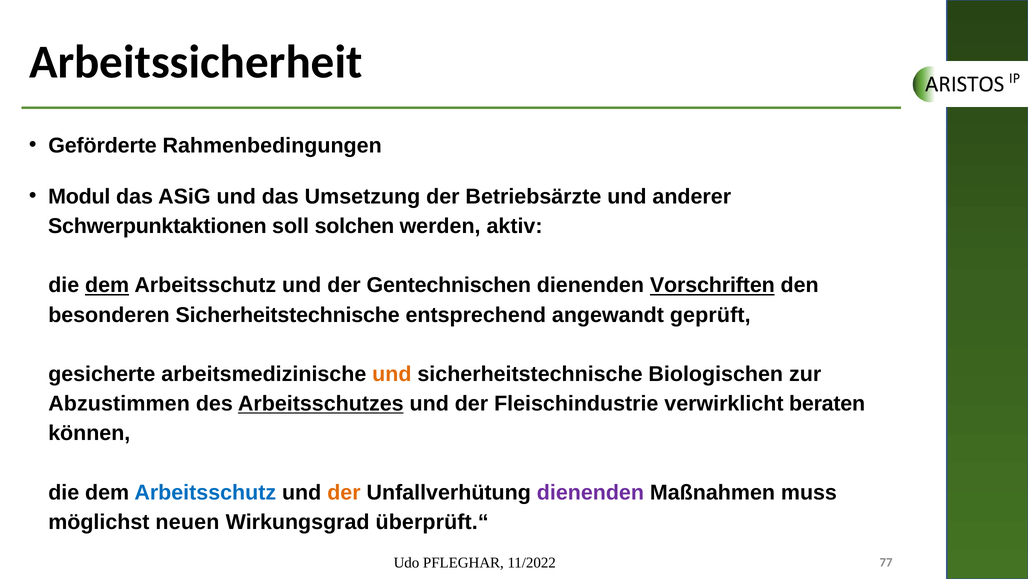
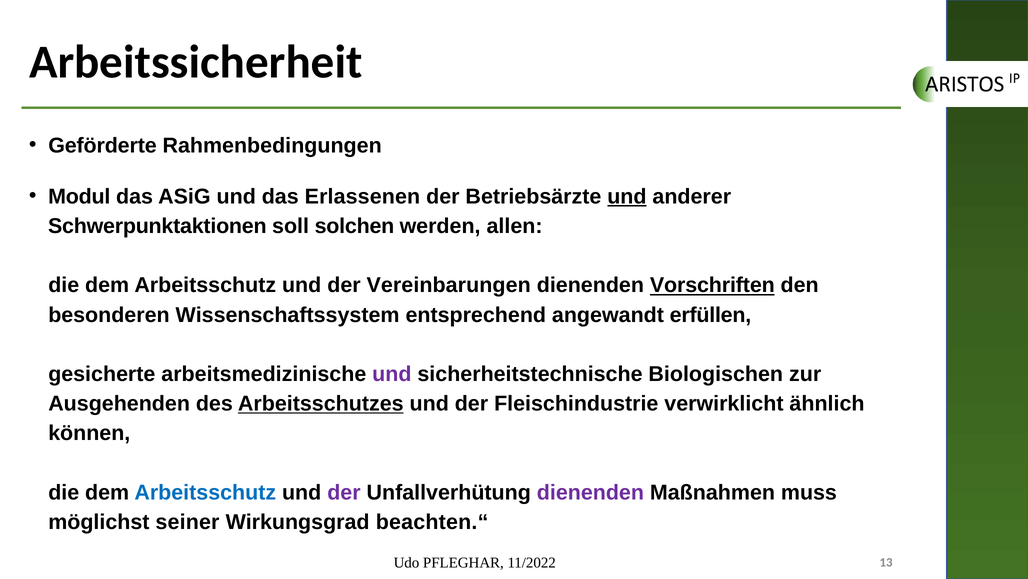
Umsetzung: Umsetzung -> Erlassenen (362, 196)
und underline: none -> present (627, 196)
aktiv: aktiv -> allen (515, 226)
dem underline: present -> none (107, 285)
Gentechnischen: Gentechnischen -> Vereinbarungen (449, 285)
besonderen Sicherheitstechnische: Sicherheitstechnische -> Wissenschaftssystem (288, 315)
geprüft: geprüft -> erfüllen (710, 315)
und colour: orange -> purple (392, 374)
Abzustimmen: Abzustimmen -> Ausgehenden (119, 403)
beraten: beraten -> ähnlich (827, 403)
der colour: orange -> purple (344, 492)
neuen: neuen -> seiner (187, 522)
überprüft.“: überprüft.“ -> beachten.“ (432, 522)
77: 77 -> 13 (886, 562)
